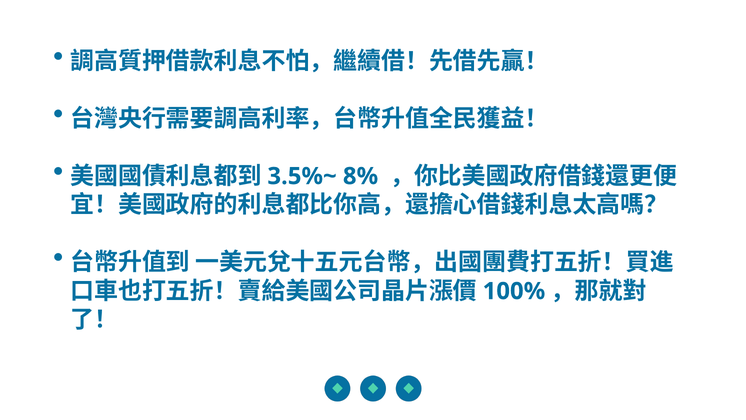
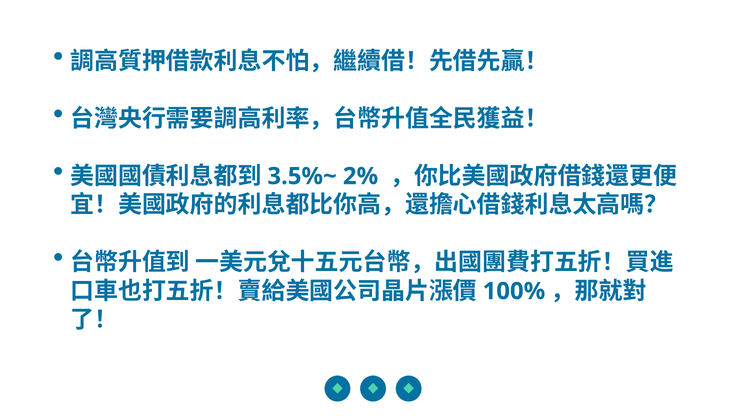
8%: 8% -> 2% (361, 176)
